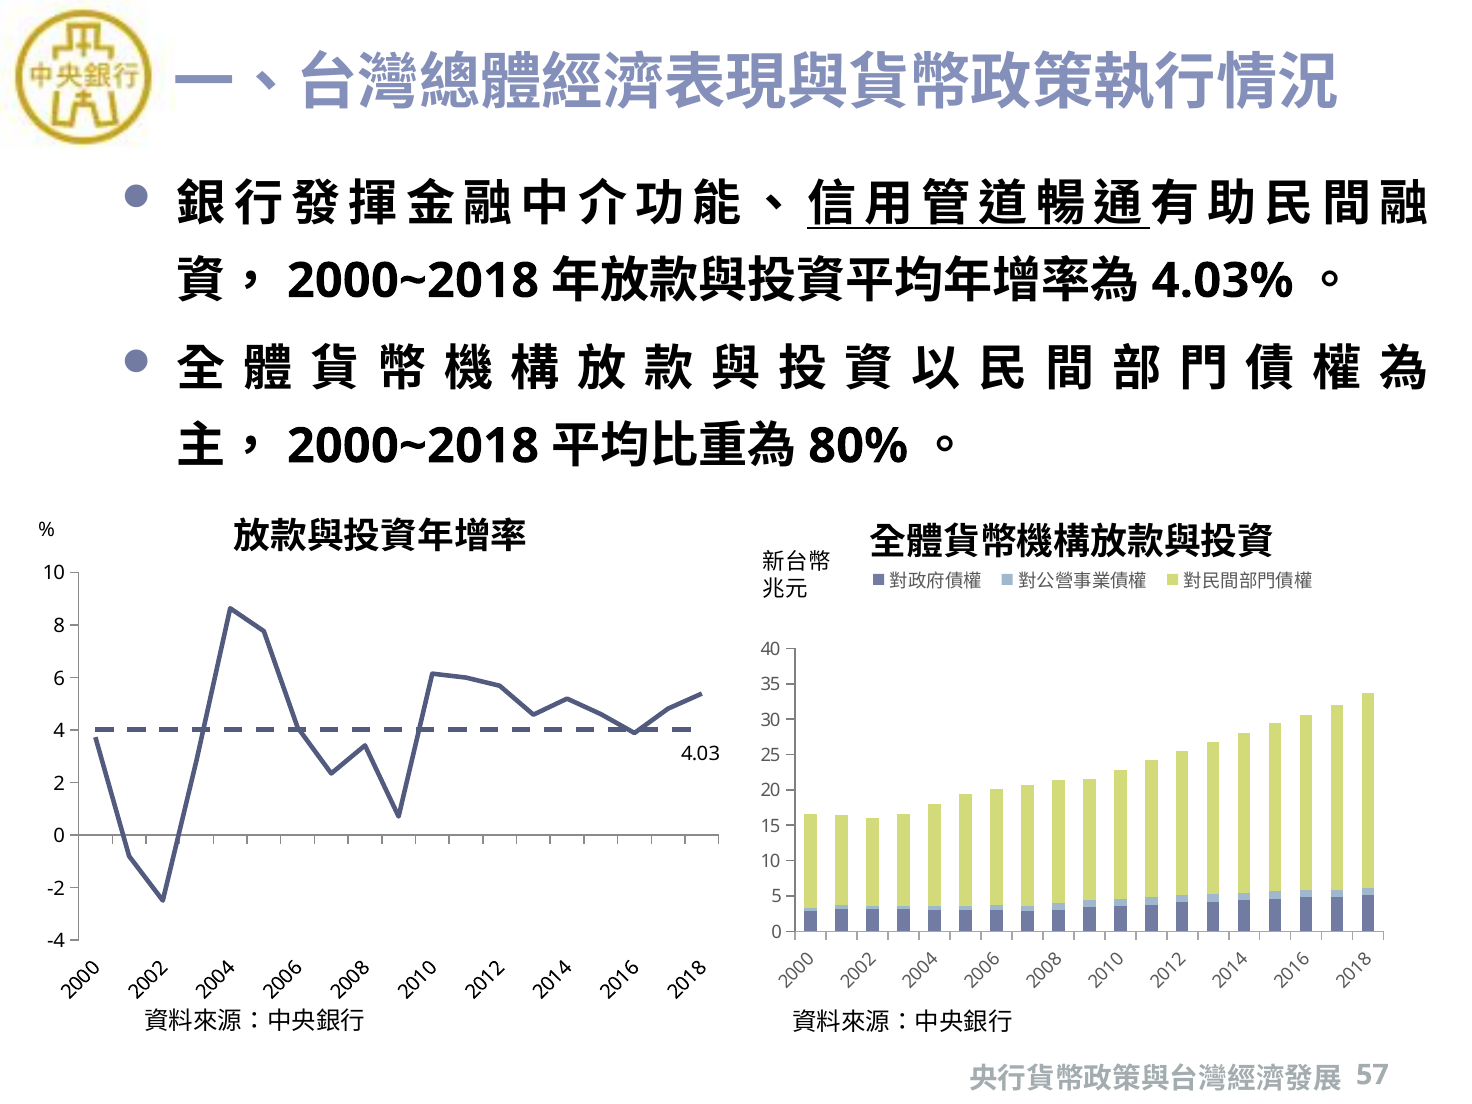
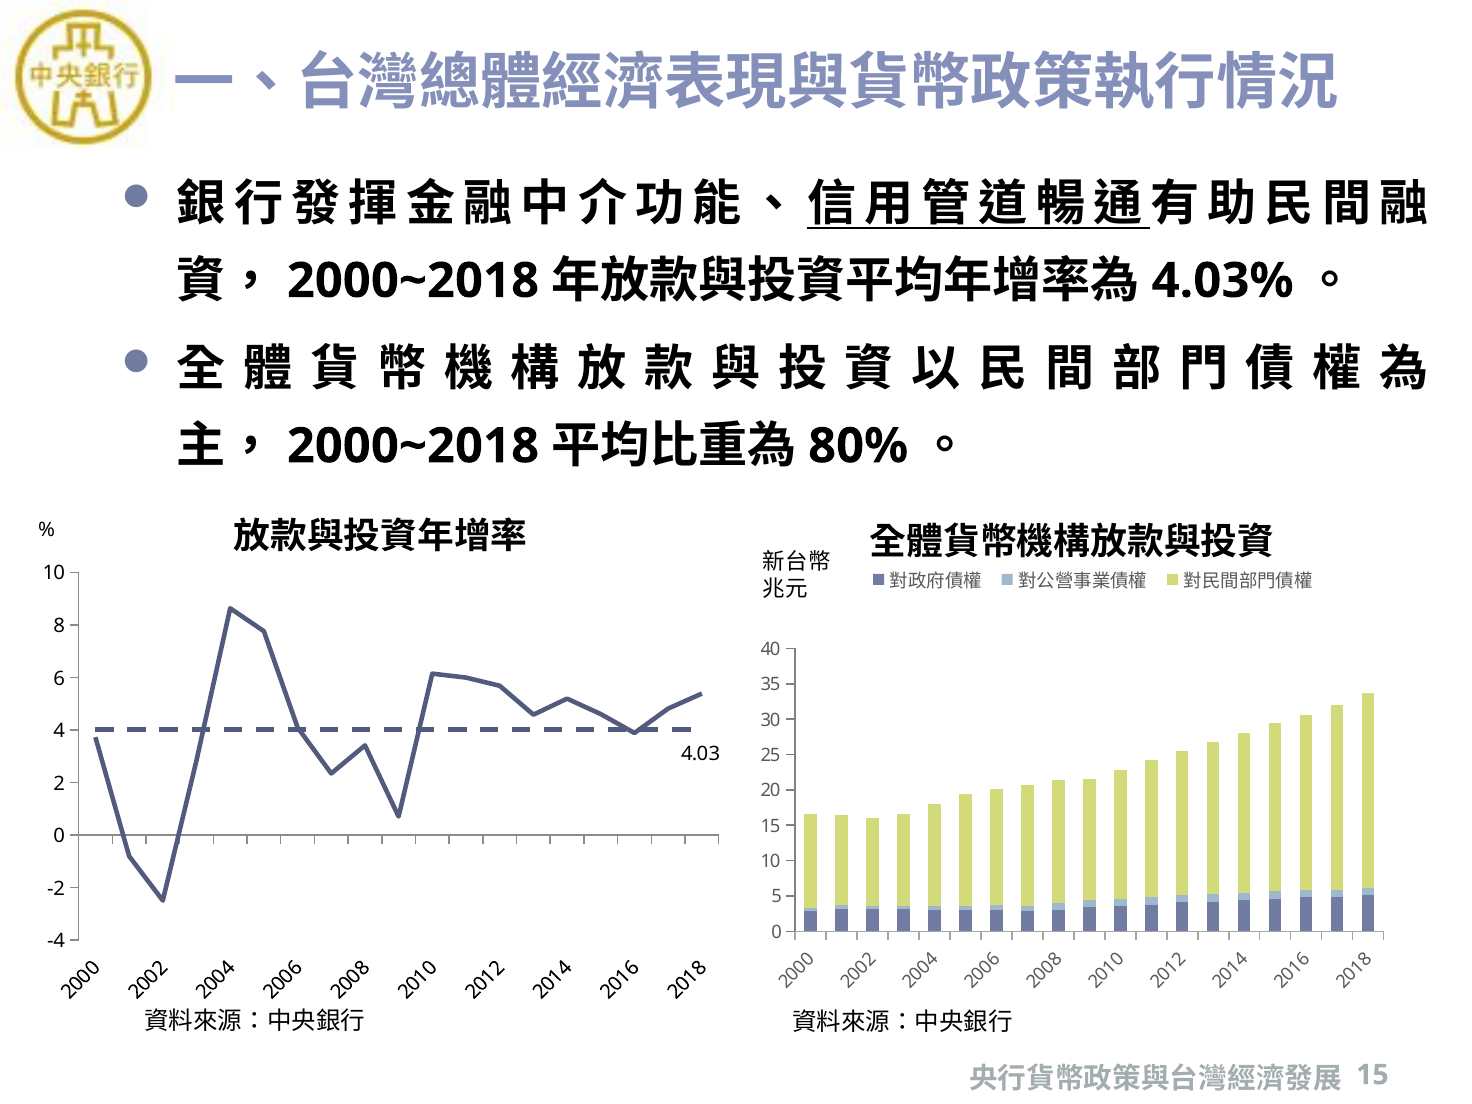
57: 57 -> 15 (1372, 1075)
